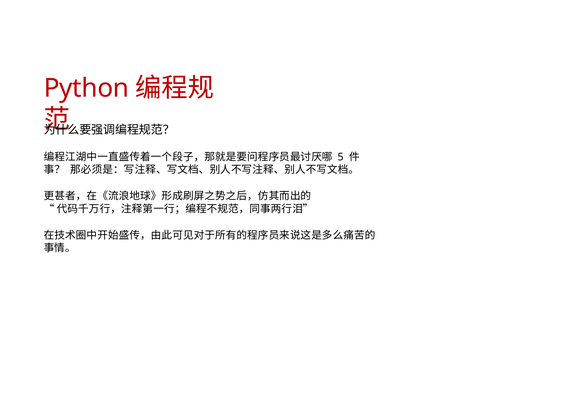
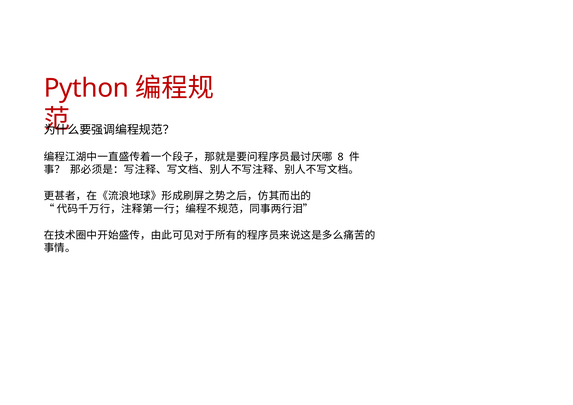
5: 5 -> 8 (341, 157)
